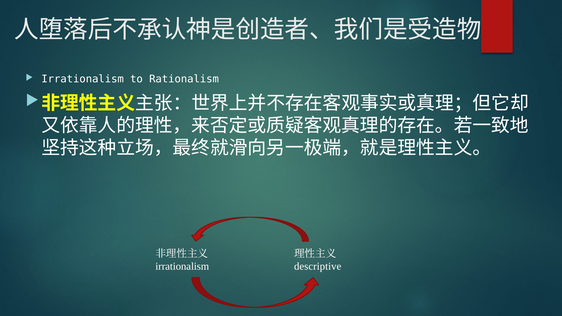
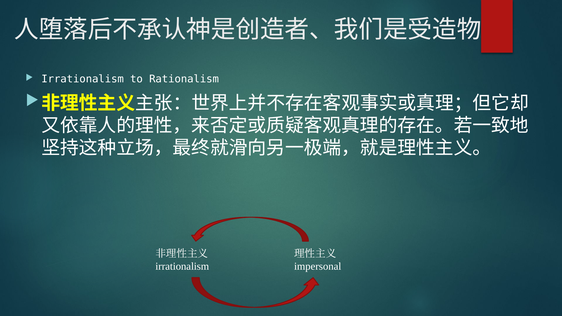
descriptive: descriptive -> impersonal (318, 266)
